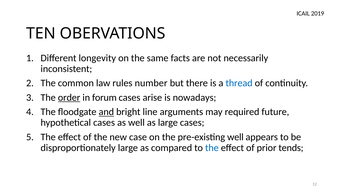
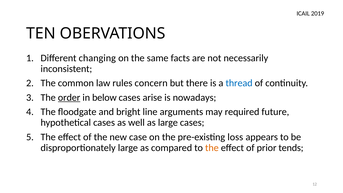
longevity: longevity -> changing (97, 58)
number: number -> concern (151, 83)
forum: forum -> below (104, 97)
and underline: present -> none (106, 112)
pre-existing well: well -> loss (235, 137)
the colour: blue -> orange (212, 148)
